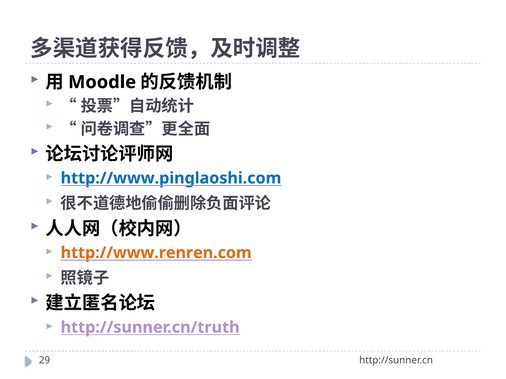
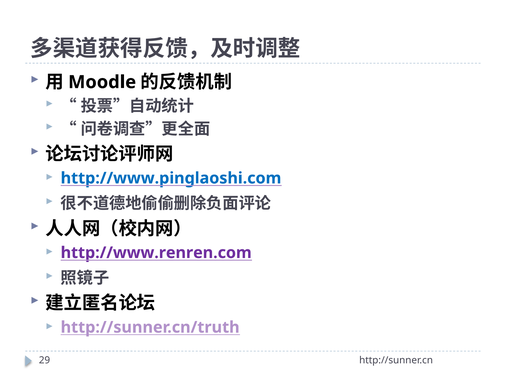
http://www.renren.com colour: orange -> purple (156, 253)
